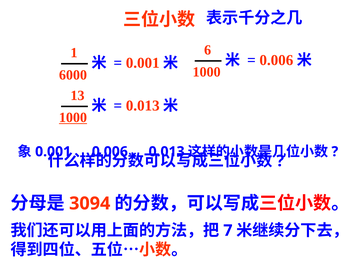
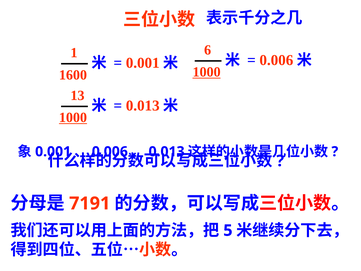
1000 underline: none -> present (207, 72)
6000: 6000 -> 1600 (73, 75)
3094: 3094 -> 7191 (90, 203)
7: 7 -> 5 (228, 230)
